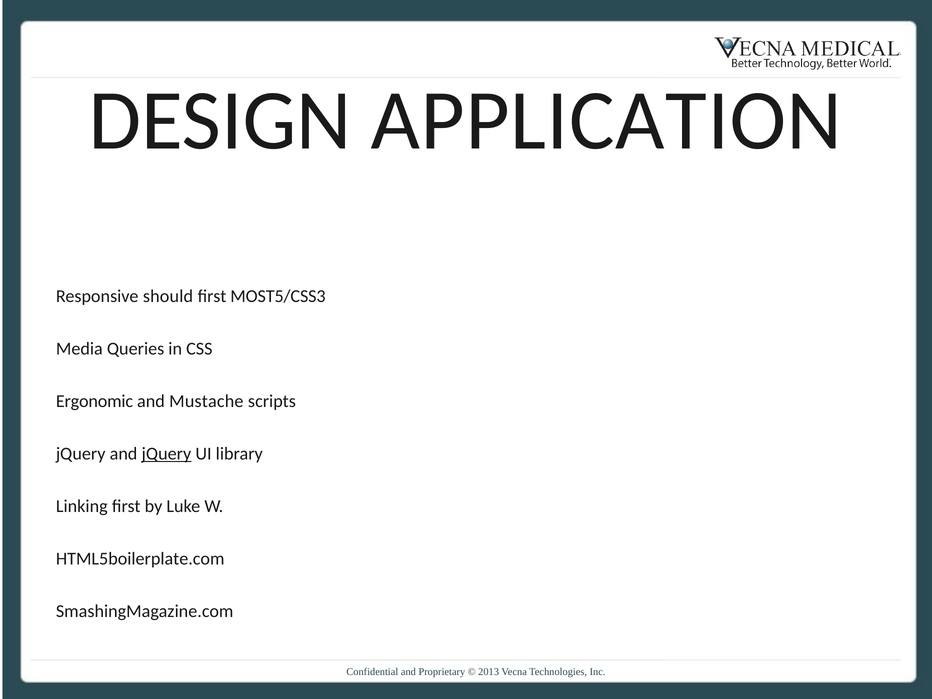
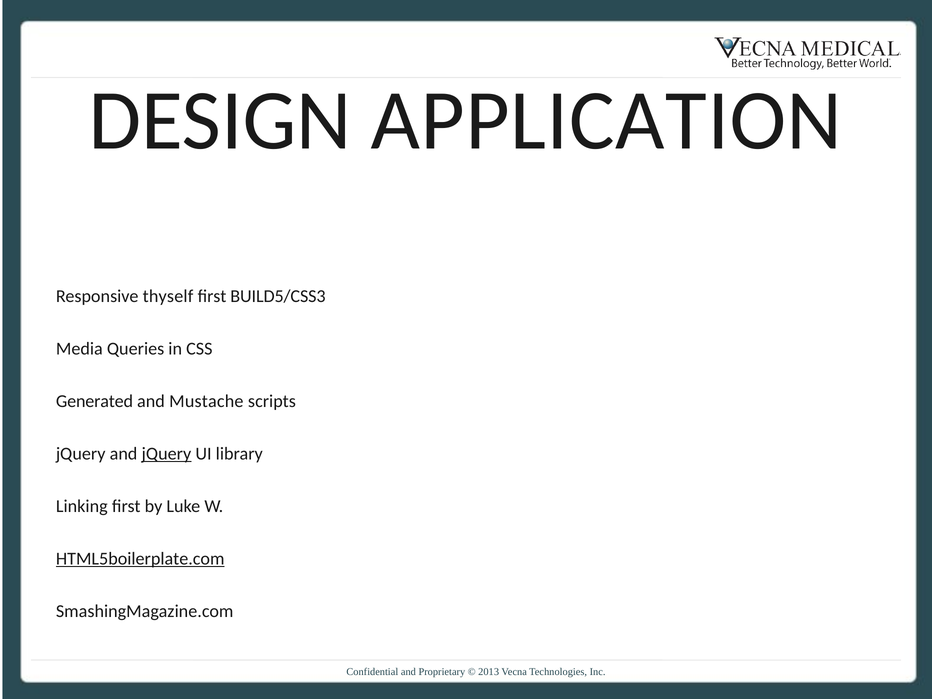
should: should -> thyself (168, 296)
MOST5/CSS3: MOST5/CSS3 -> BUILD5/CSS3 (278, 296)
Ergonomic: Ergonomic -> Generated (95, 401)
HTML5boilerplate.com underline: none -> present (140, 559)
